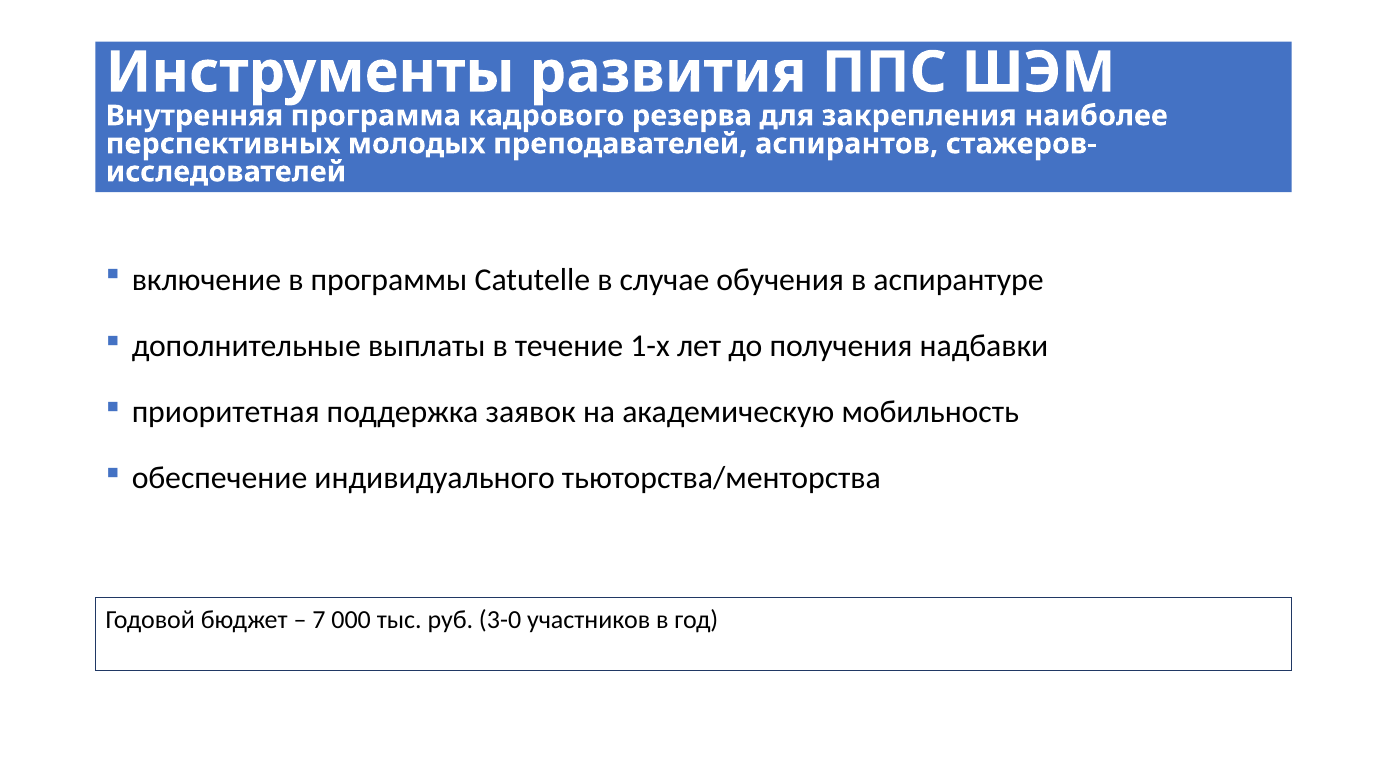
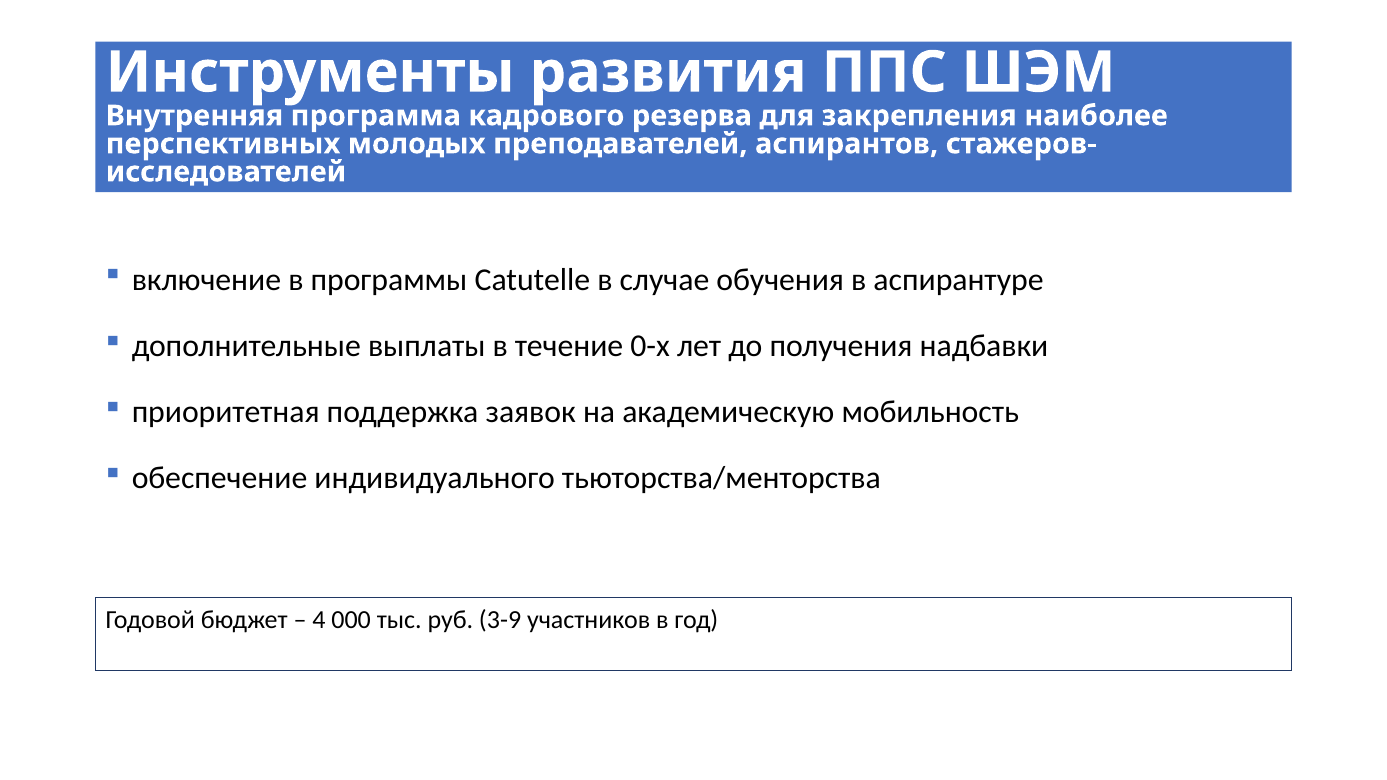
1-х: 1-х -> 0-х (650, 346)
7: 7 -> 4 (319, 620)
3-0: 3-0 -> 3-9 (500, 620)
